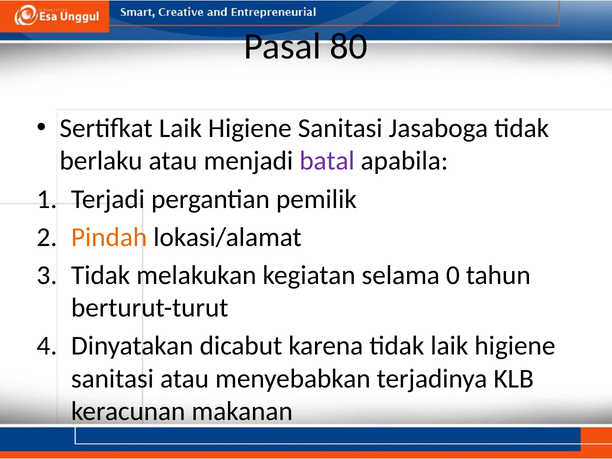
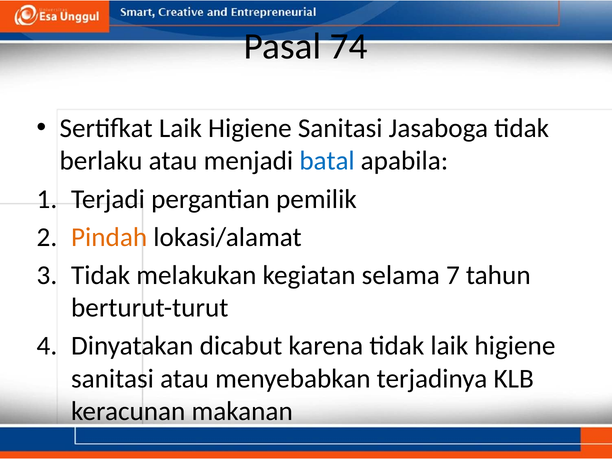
80: 80 -> 74 (349, 46)
batal colour: purple -> blue (327, 161)
0: 0 -> 7 (453, 275)
